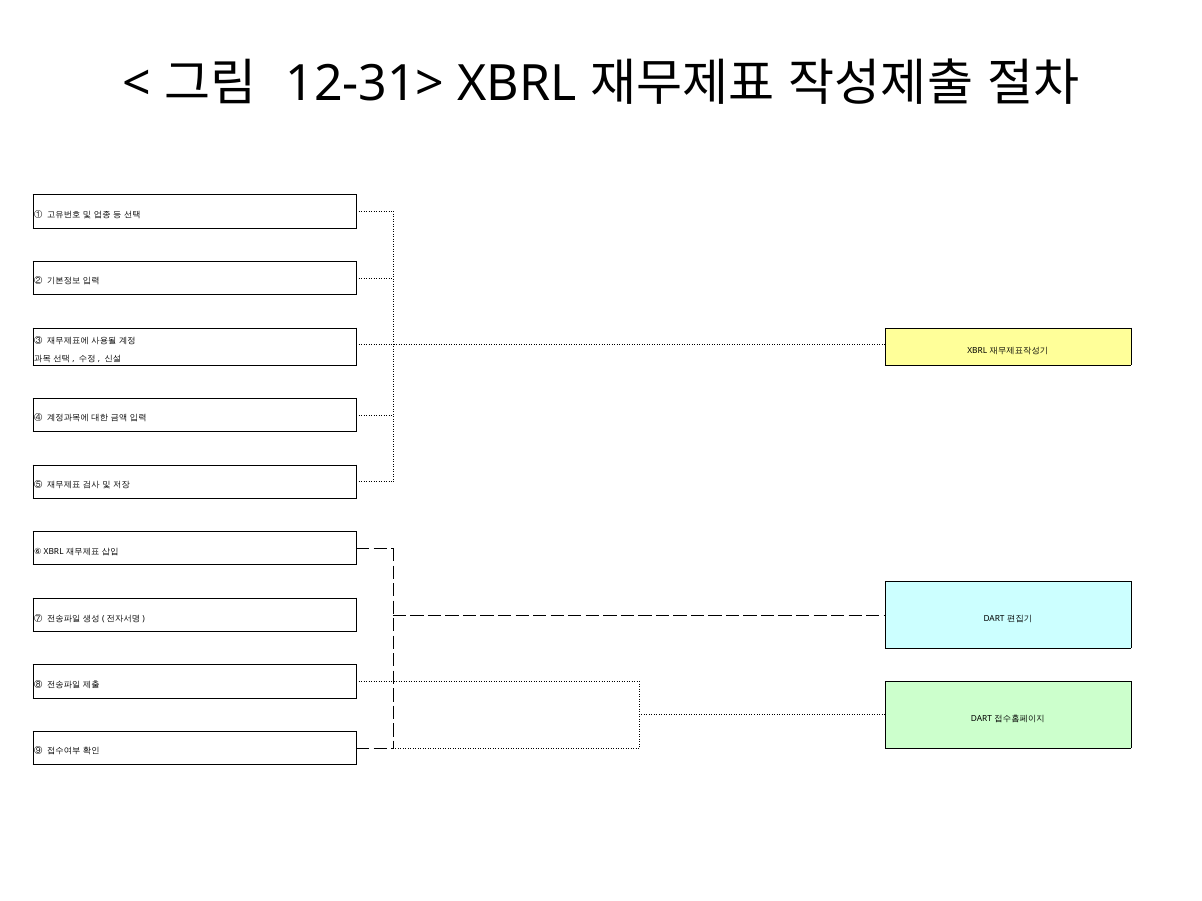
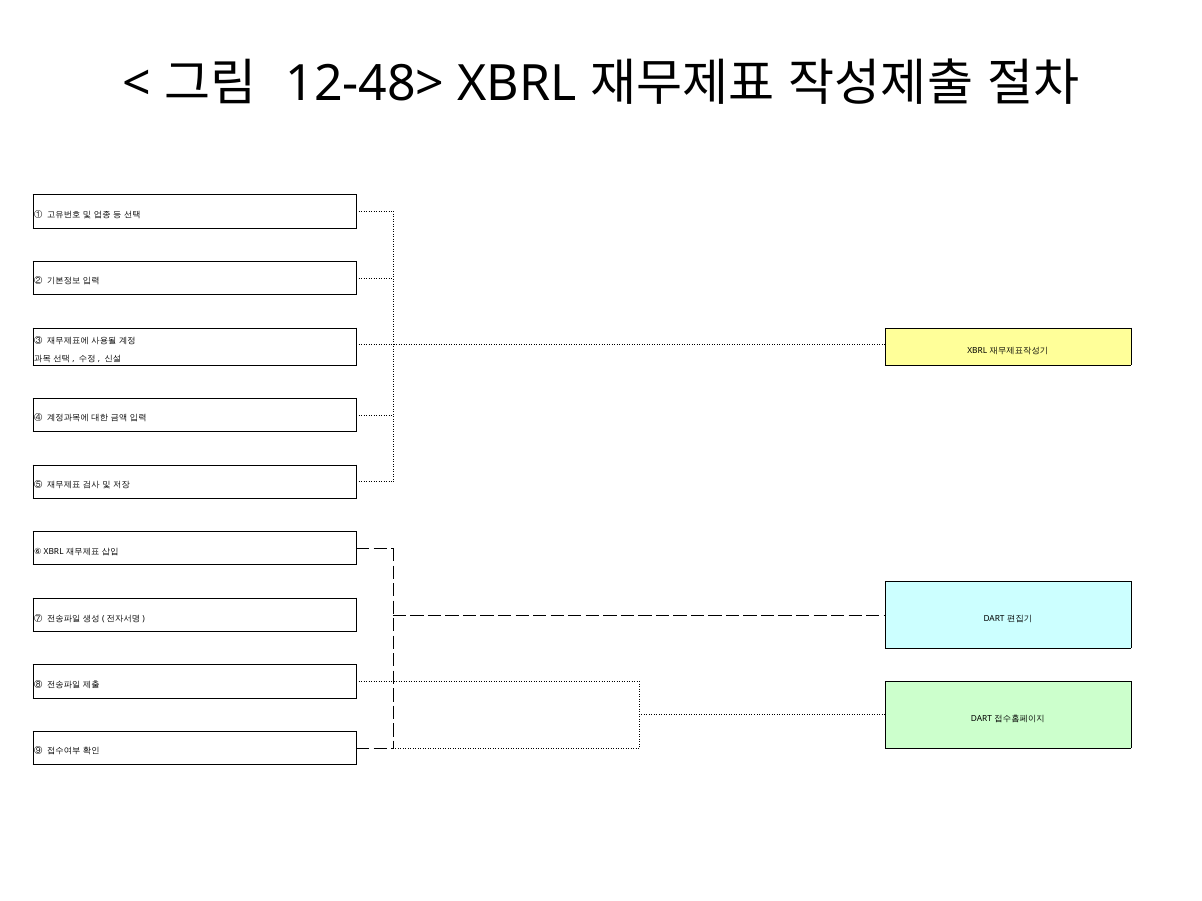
12-31>: 12-31> -> 12-48> (365, 84)
